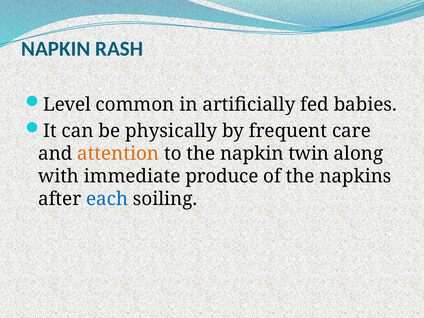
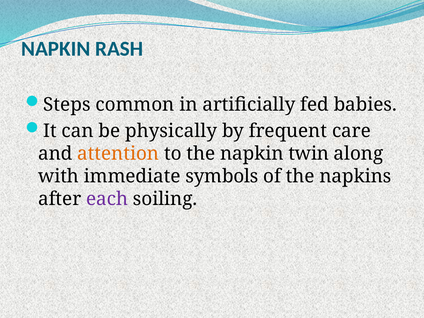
Level: Level -> Steps (67, 104)
produce: produce -> symbols (222, 176)
each colour: blue -> purple (107, 199)
